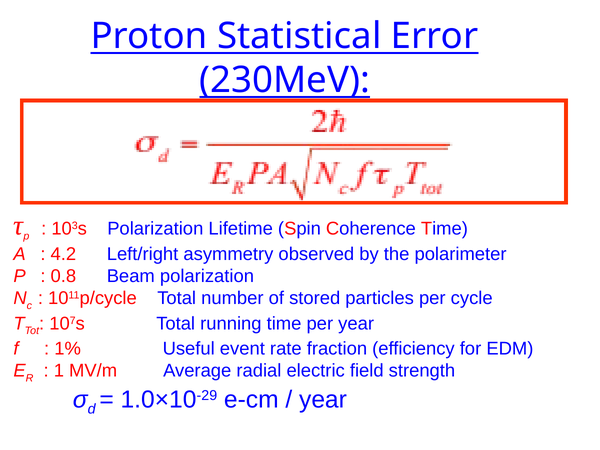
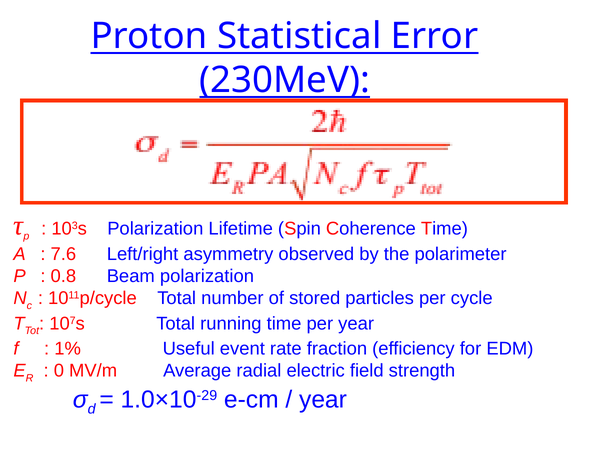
4.2: 4.2 -> 7.6 (63, 254)
1: 1 -> 0 (59, 371)
